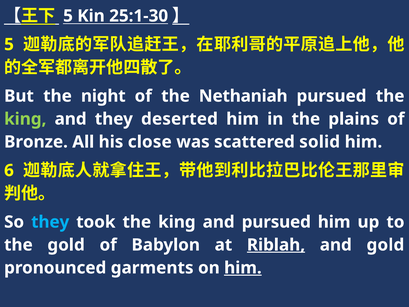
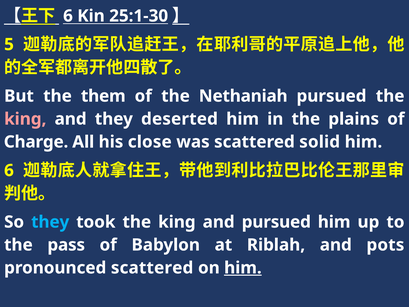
5: 5 -> 6 (68, 16)
night: night -> them (103, 96)
king colour: light green -> pink (25, 119)
Bronze: Bronze -> Charge (36, 142)
the gold: gold -> pass (66, 245)
Riblah underline: present -> none (276, 245)
and gold: gold -> pots (385, 245)
pronounced garments: garments -> scattered (152, 268)
